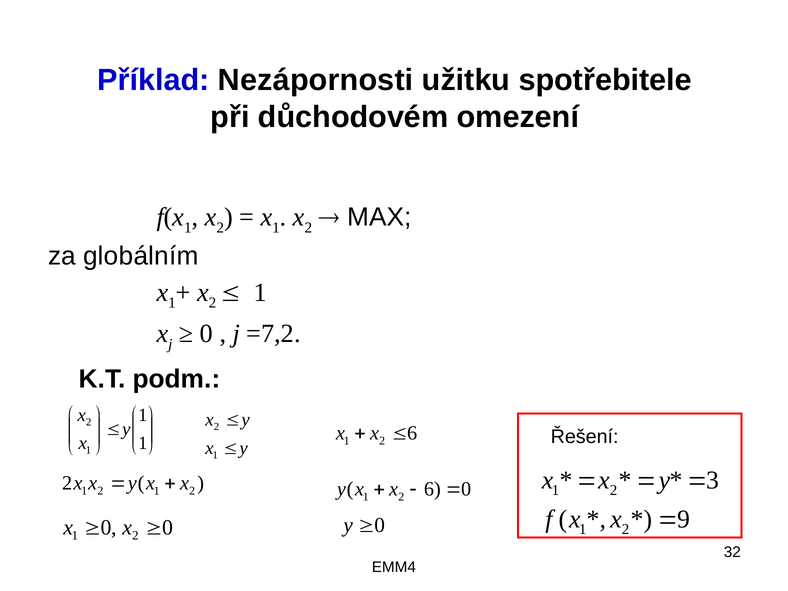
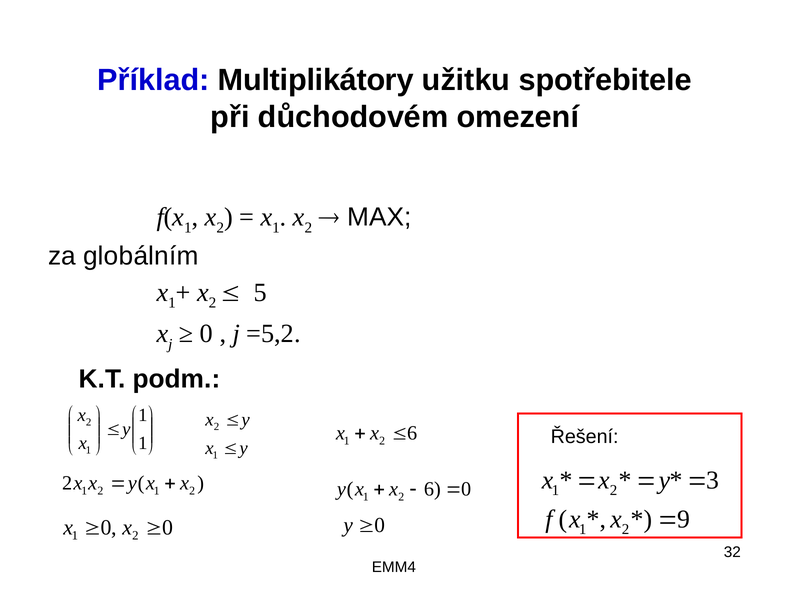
Nezápornosti: Nezápornosti -> Multiplikátory (316, 80)
1: 1 -> 5 (261, 293)
=7,2: =7,2 -> =5,2 (274, 334)
